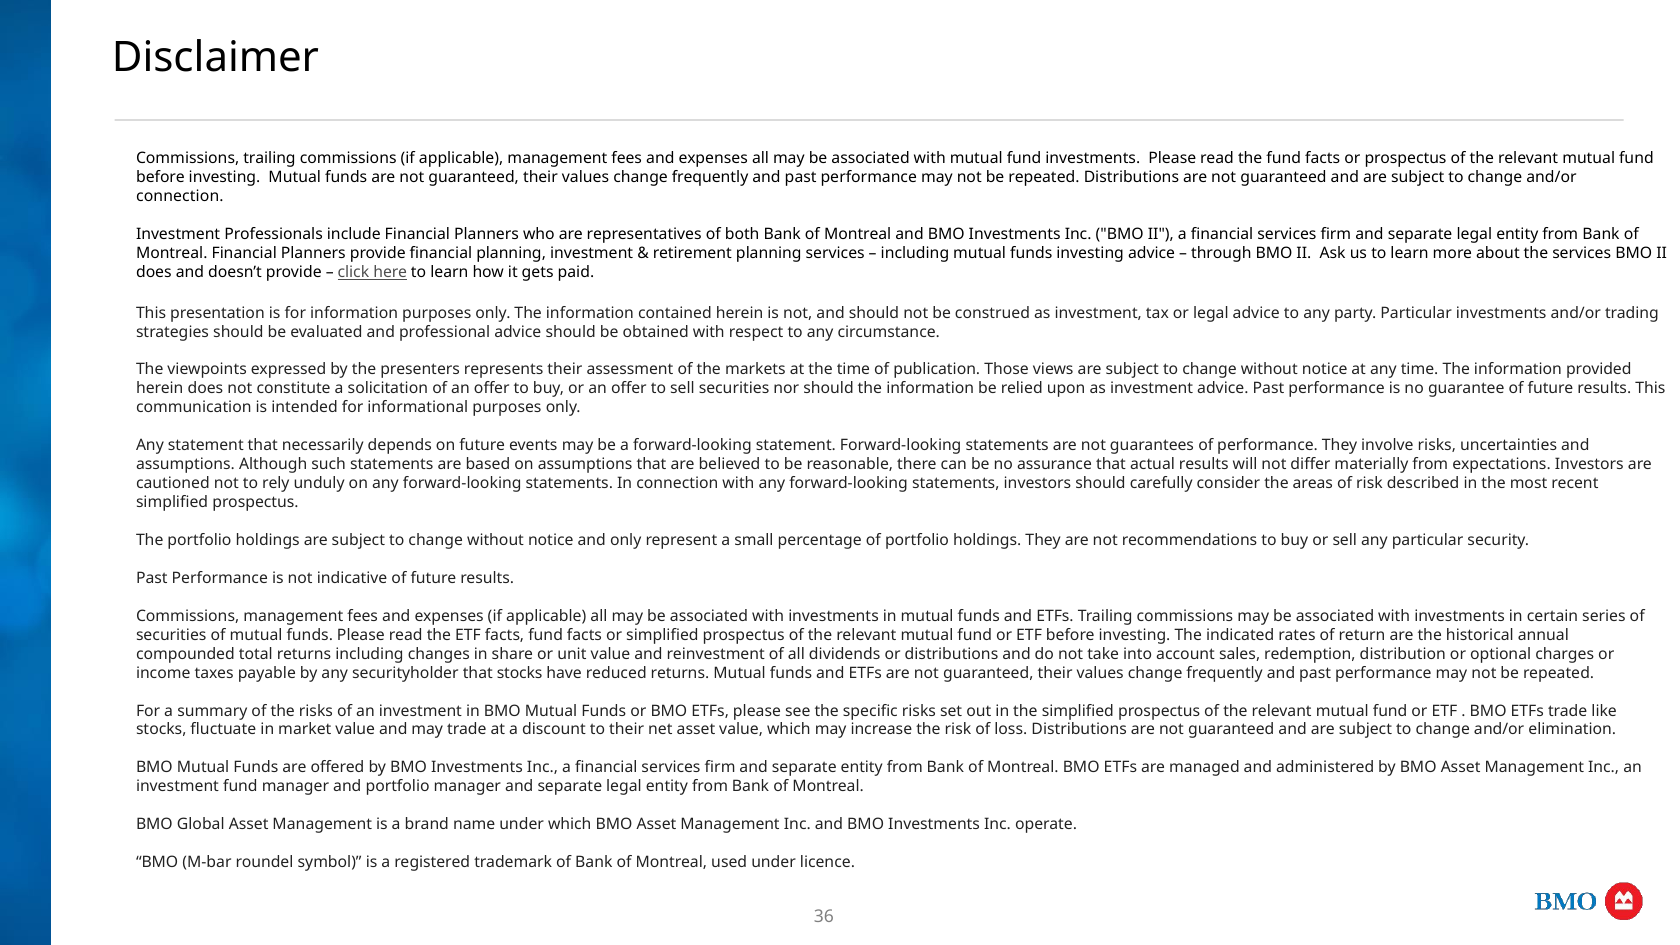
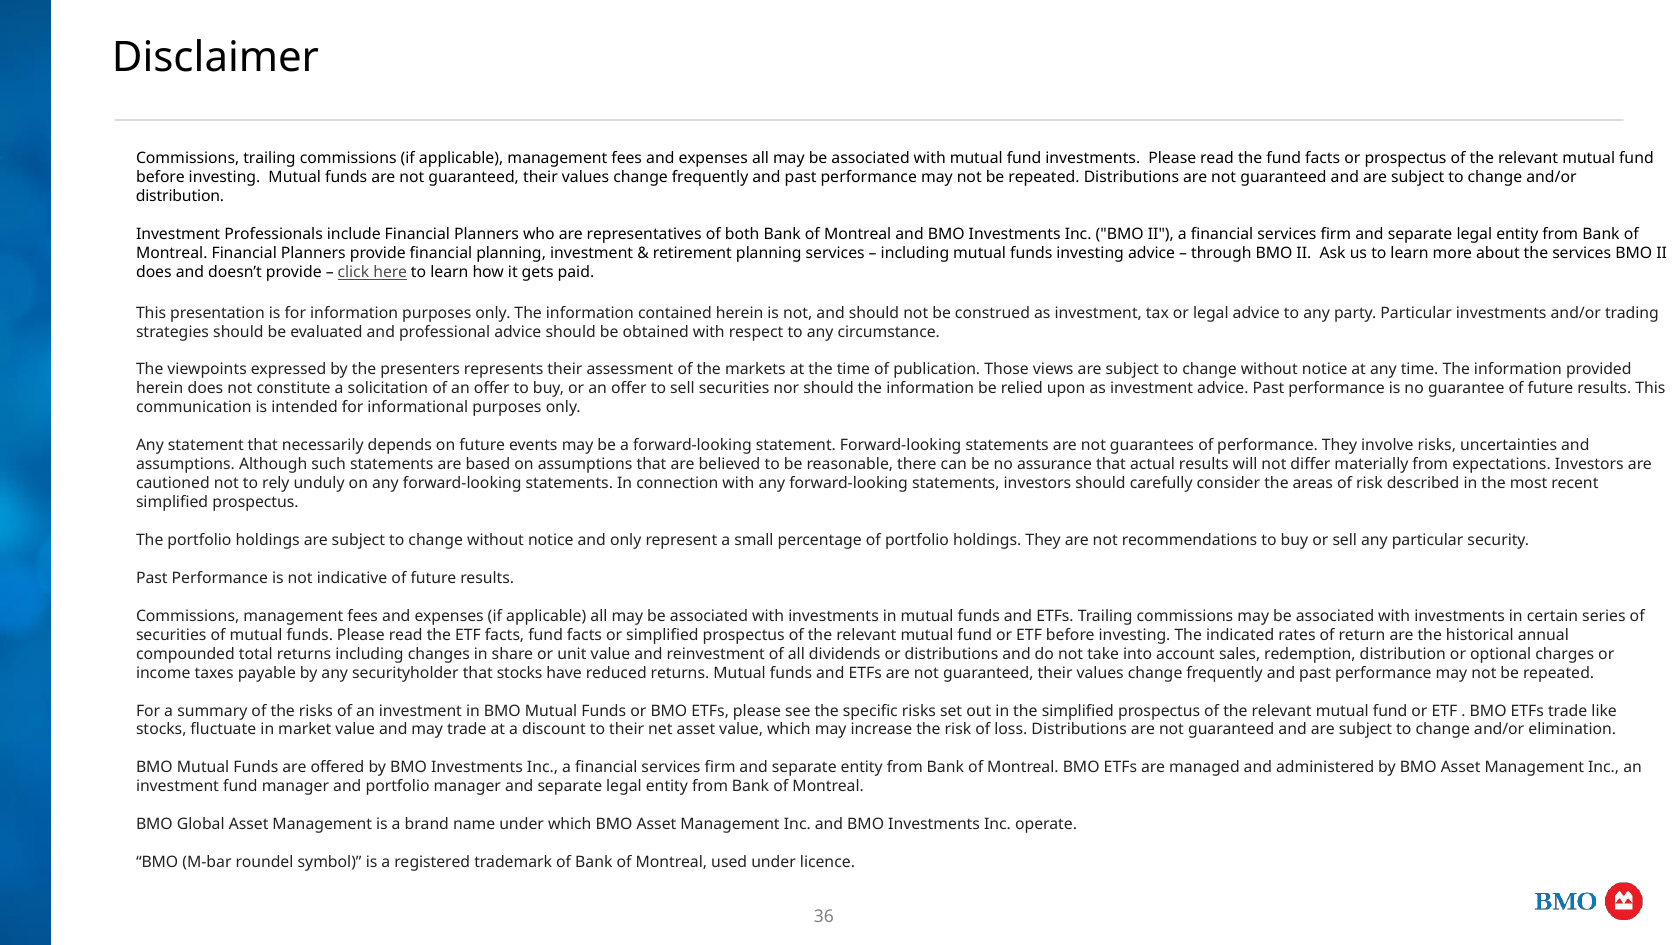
connection: connection -> distribution (180, 197)
